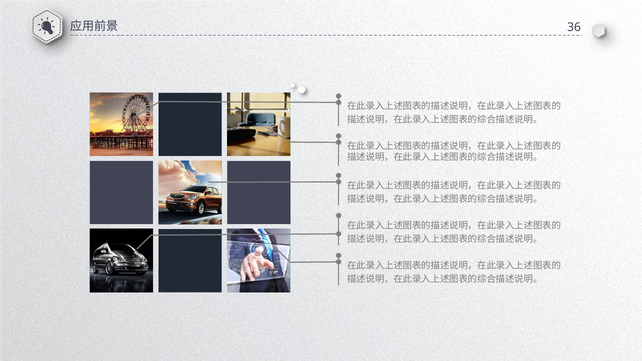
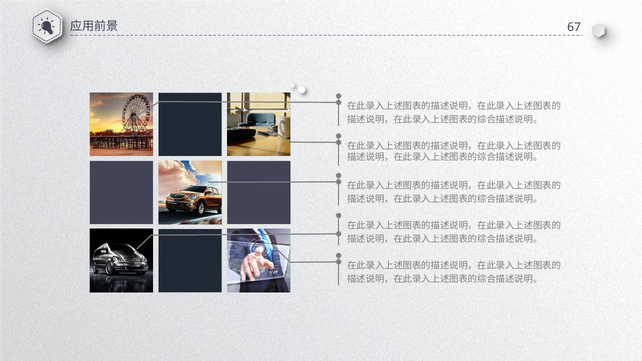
36: 36 -> 67 (574, 27)
